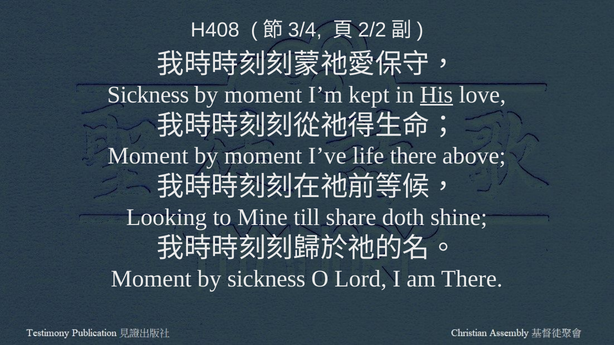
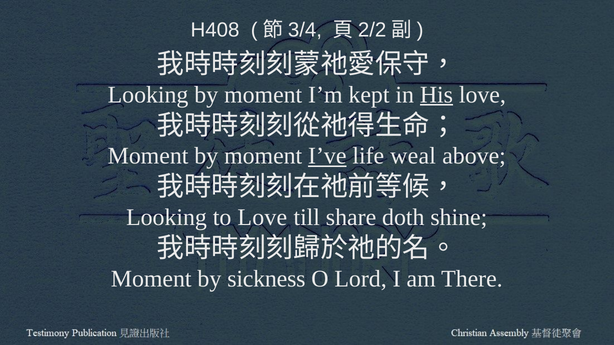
Sickness: Sickness -> Looking (148, 95)
I’ve underline: none -> present (327, 156)
life there: there -> weal (413, 156)
to Mine: Mine -> Love (262, 218)
